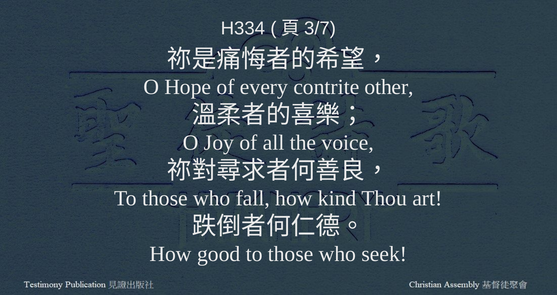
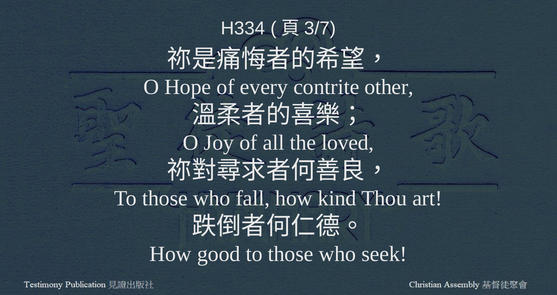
voice: voice -> loved (348, 143)
